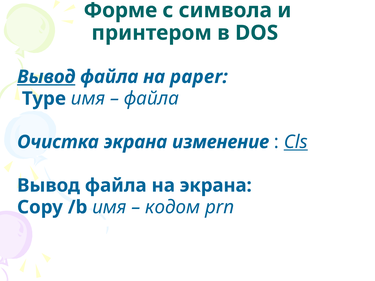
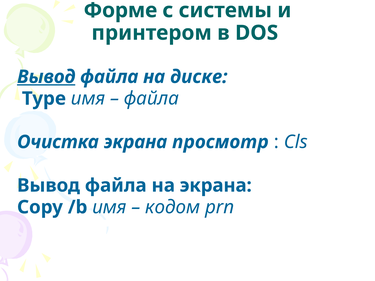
символа: символа -> системы (225, 10)
paper: paper -> диске (199, 77)
изменение: изменение -> просмотр (220, 142)
Cls underline: present -> none (296, 142)
